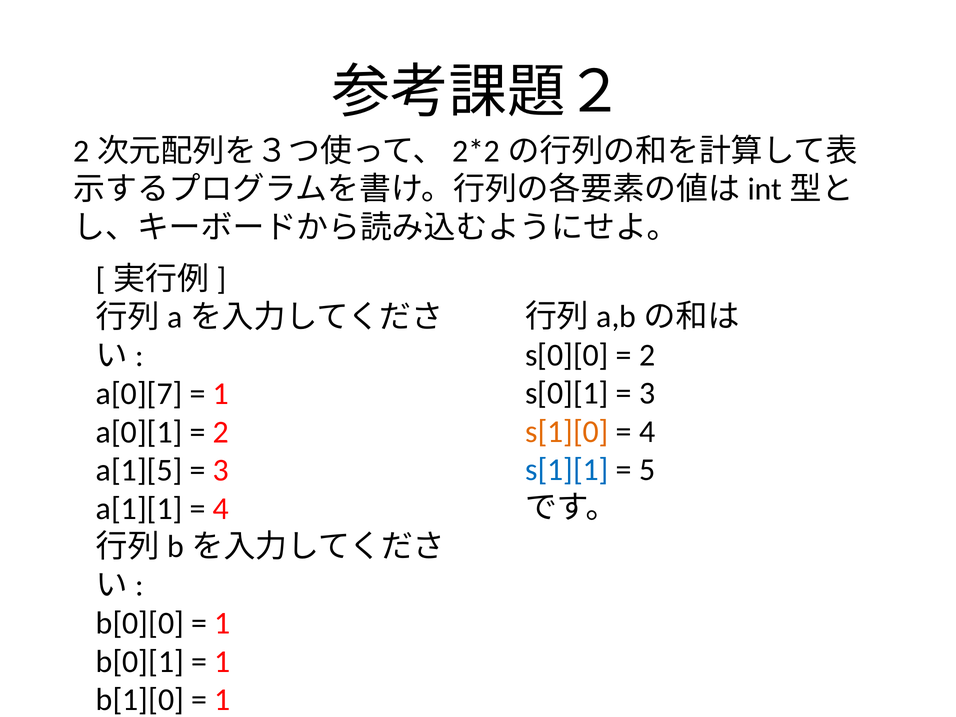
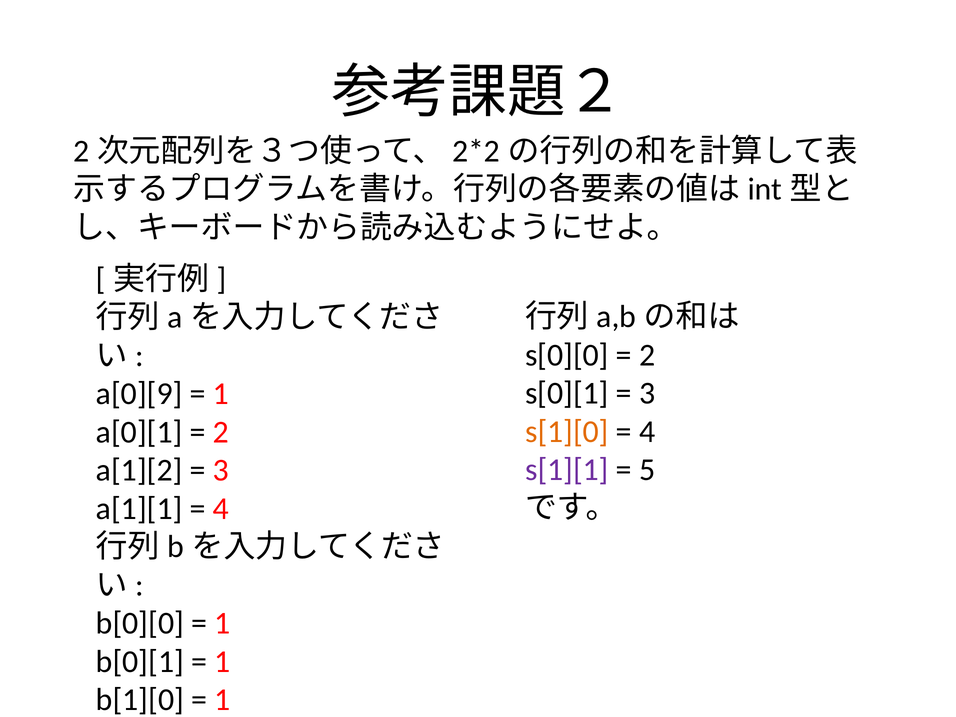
a[0][7: a[0][7 -> a[0][9 (139, 394)
s[1][1 colour: blue -> purple (567, 470)
a[1][5: a[1][5 -> a[1][2 (139, 470)
